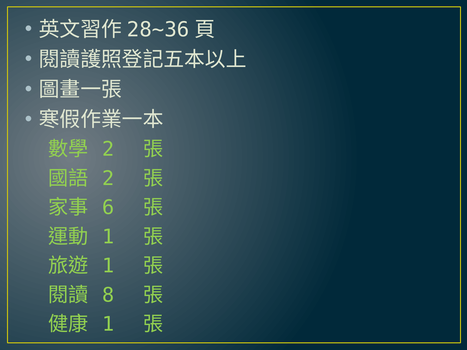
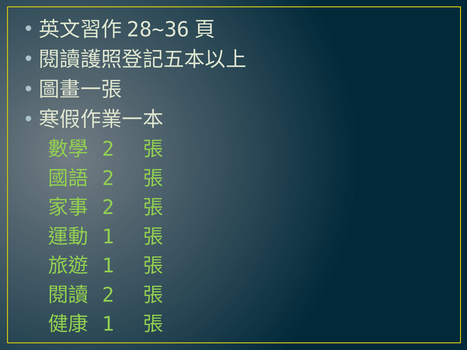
6: 6 -> 2 (108, 208)
8: 8 -> 2 (108, 295)
